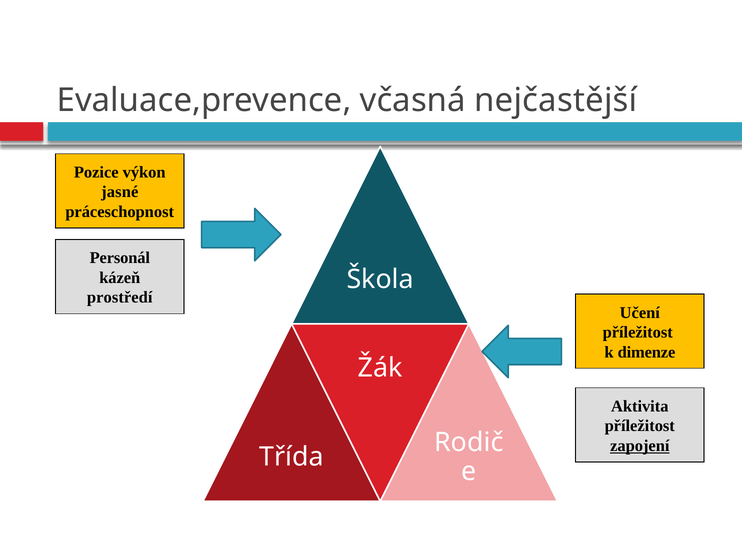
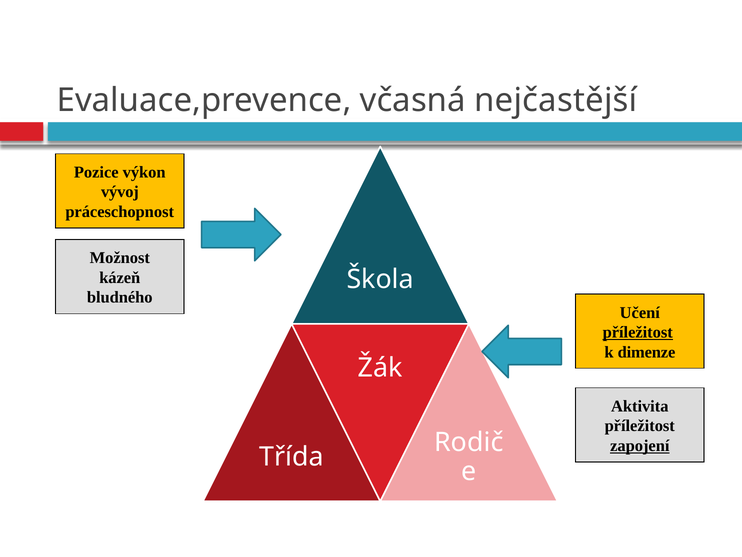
jasné: jasné -> vývoj (120, 192)
Personál: Personál -> Možnost (120, 258)
prostředí: prostředí -> bludného (120, 297)
příležitost underline: none -> present (638, 332)
